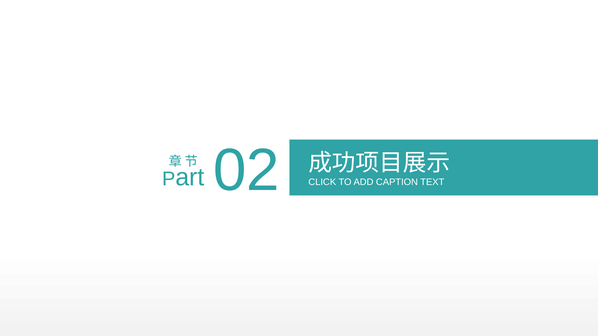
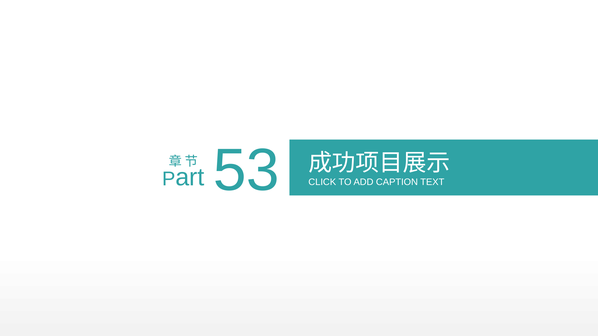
02: 02 -> 53 (246, 171)
